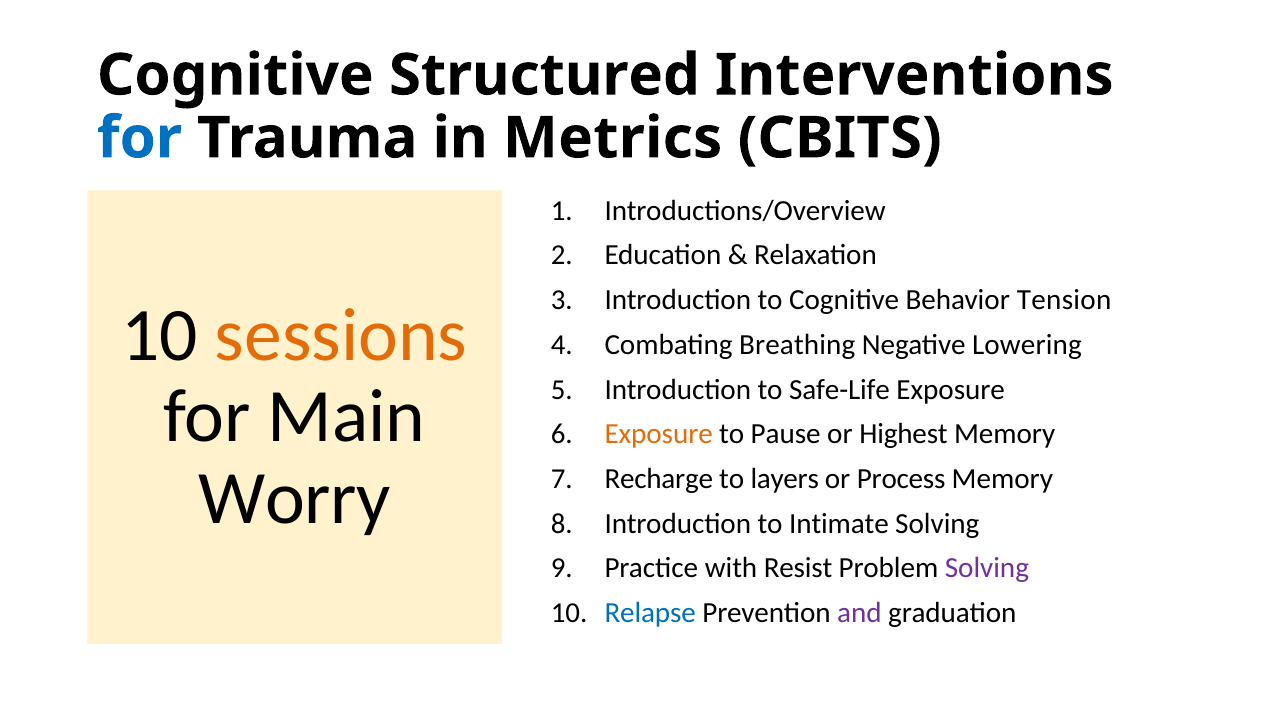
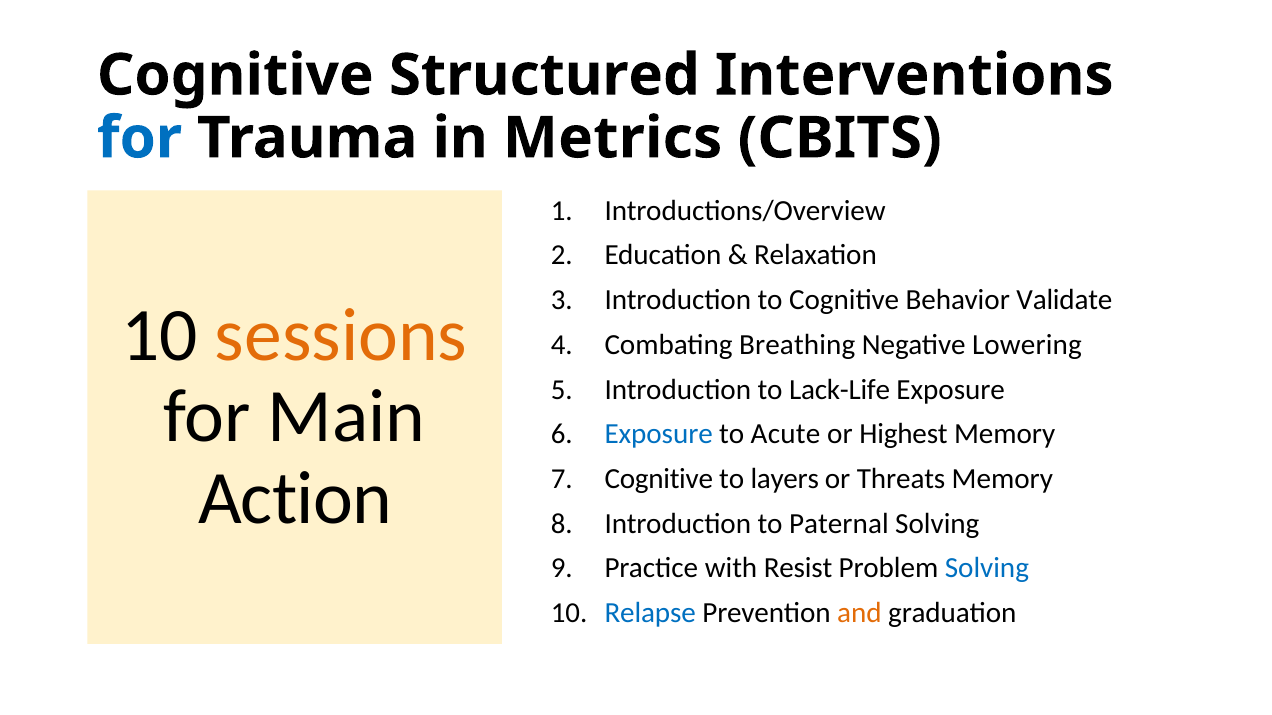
Tension: Tension -> Validate (1064, 300)
Safe-Life: Safe-Life -> Lack-Life (840, 390)
Exposure colour: orange -> blue (659, 434)
Pause: Pause -> Acute (786, 434)
Recharge: Recharge -> Cognitive (659, 479)
Process: Process -> Threats (901, 479)
Worry: Worry -> Action (295, 499)
Intimate: Intimate -> Paternal (839, 524)
Solving colour: purple -> blue (987, 569)
and colour: purple -> orange (859, 613)
